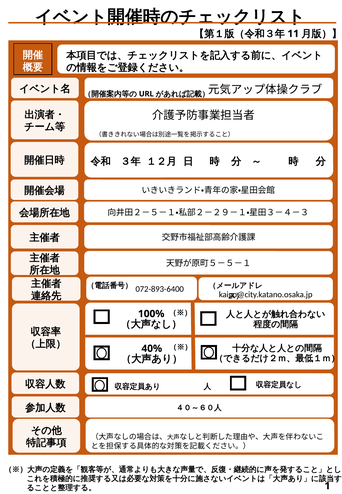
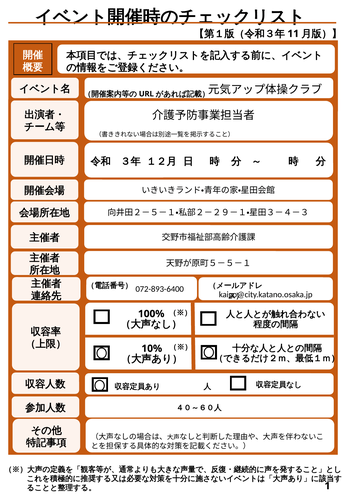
40%: 40% -> 10% (152, 349)
